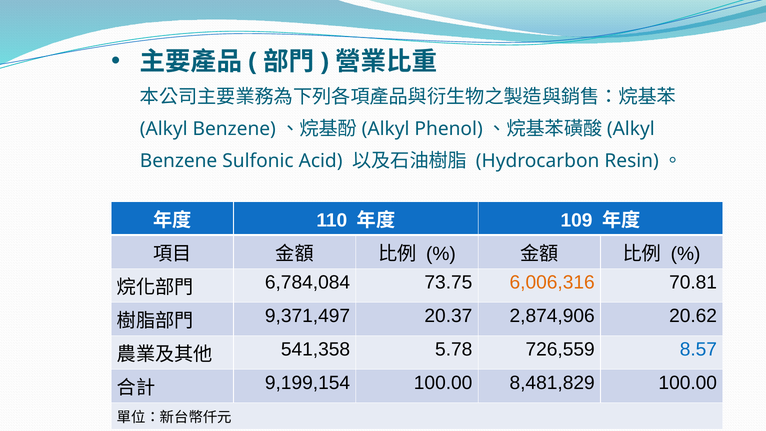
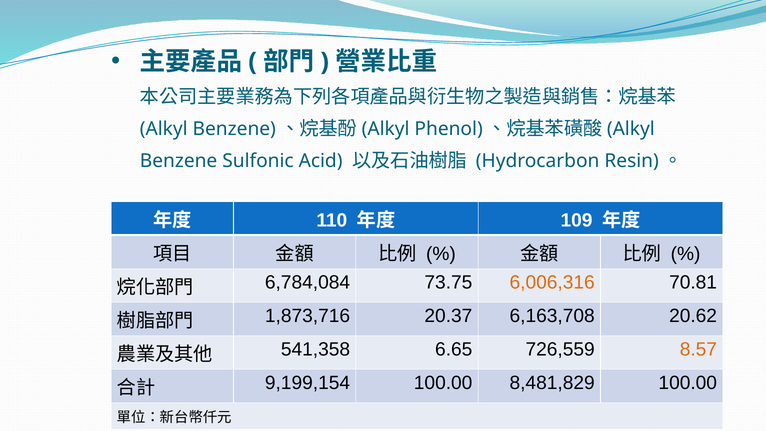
9,371,497: 9,371,497 -> 1,873,716 (308, 316)
2,874,906: 2,874,906 -> 6,163,708 (552, 316)
5.78: 5.78 -> 6.65 (454, 350)
8.57 colour: blue -> orange (698, 350)
